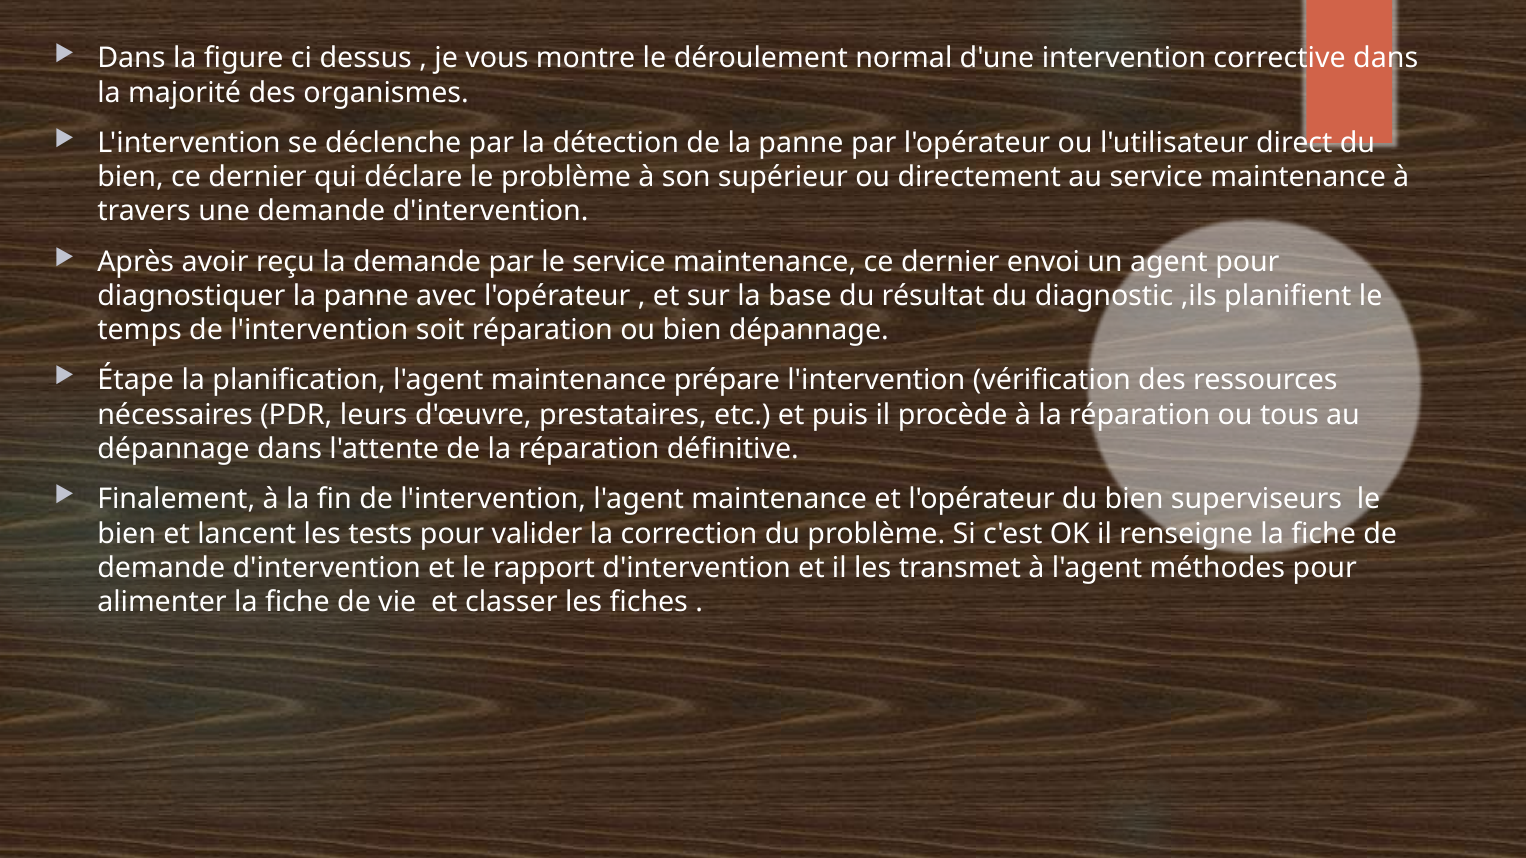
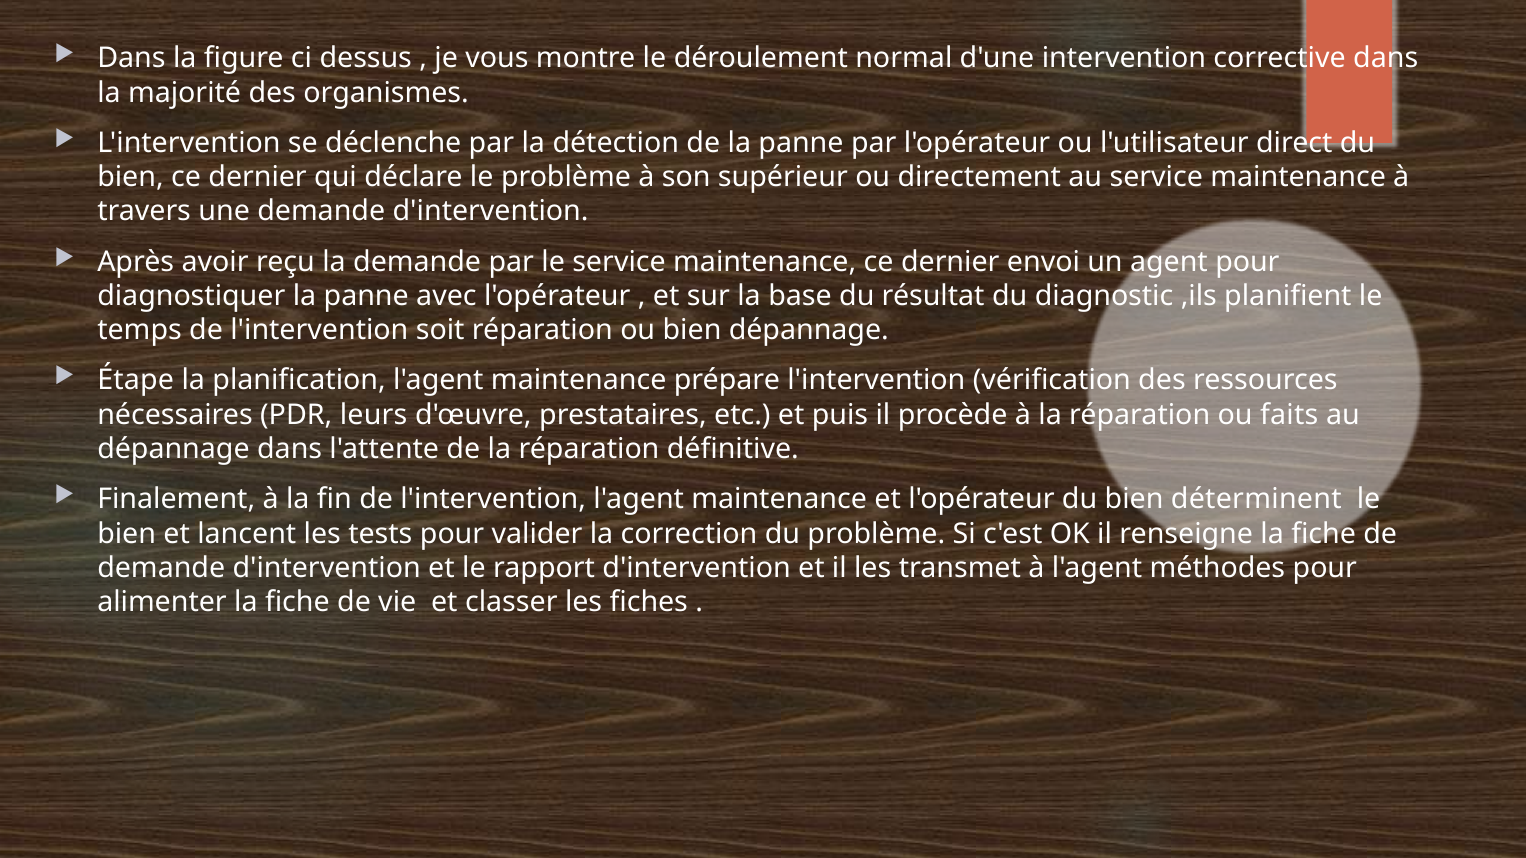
tous: tous -> faits (1289, 415)
superviseurs: superviseurs -> déterminent (1256, 500)
